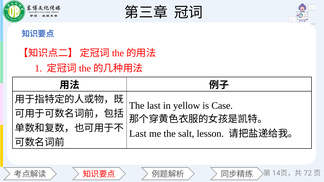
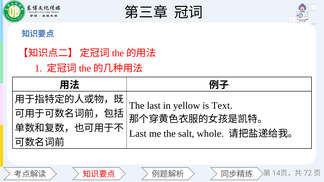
Case: Case -> Text (222, 106)
lesson: lesson -> whole (210, 134)
